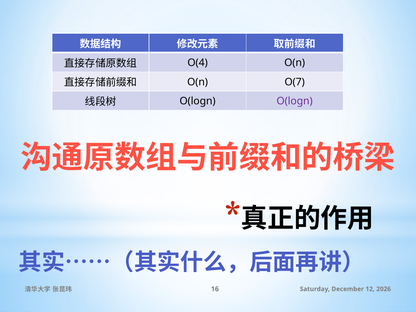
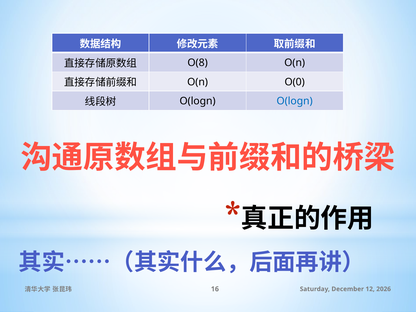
O(4: O(4 -> O(8 (198, 63)
O(7: O(7 -> O(0 (295, 82)
O(logn colour: purple -> blue (295, 101)
